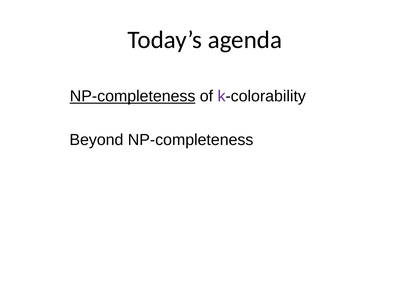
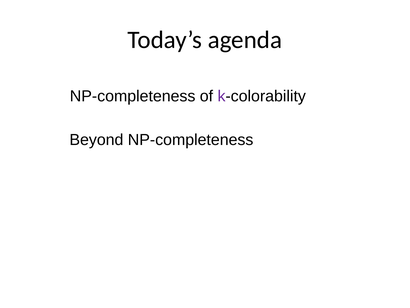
NP-completeness underline: present -> none (133, 96)
